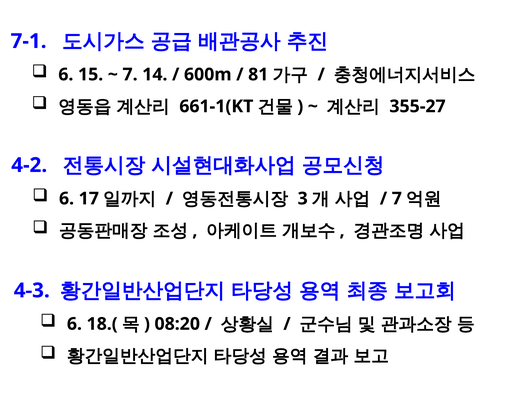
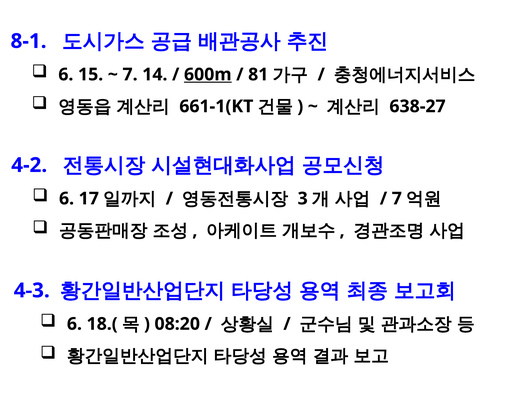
7-1: 7-1 -> 8-1 (29, 41)
600m underline: none -> present (208, 75)
355-27: 355-27 -> 638-27 (418, 106)
